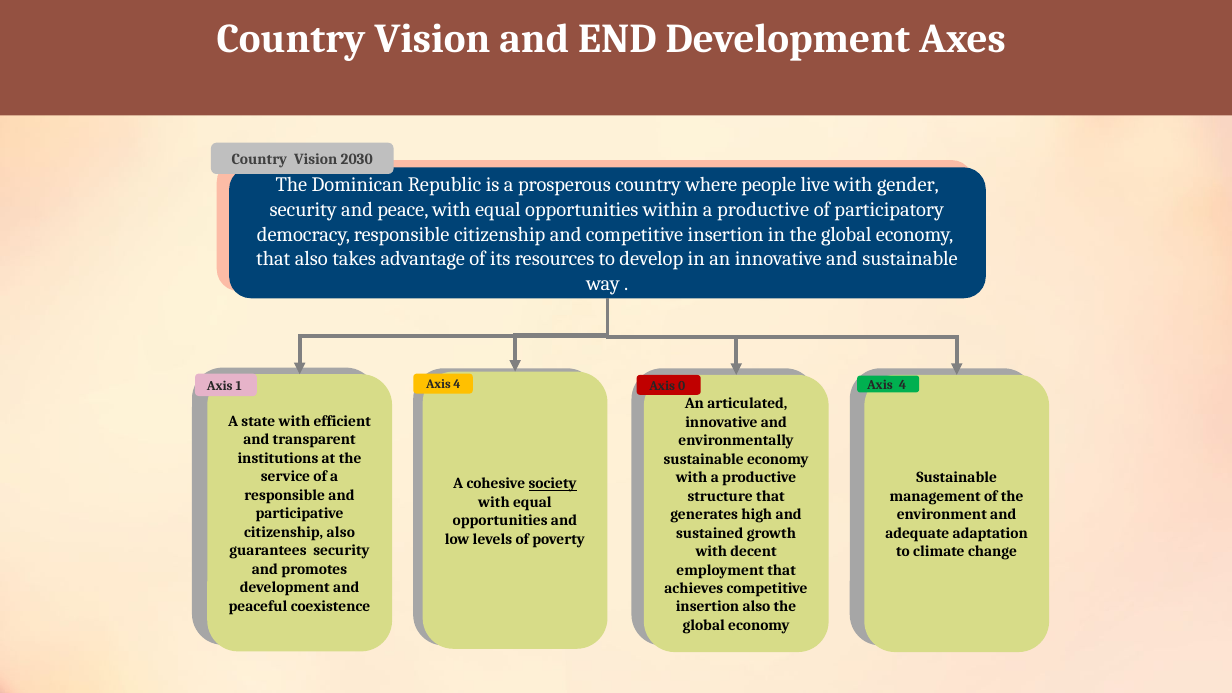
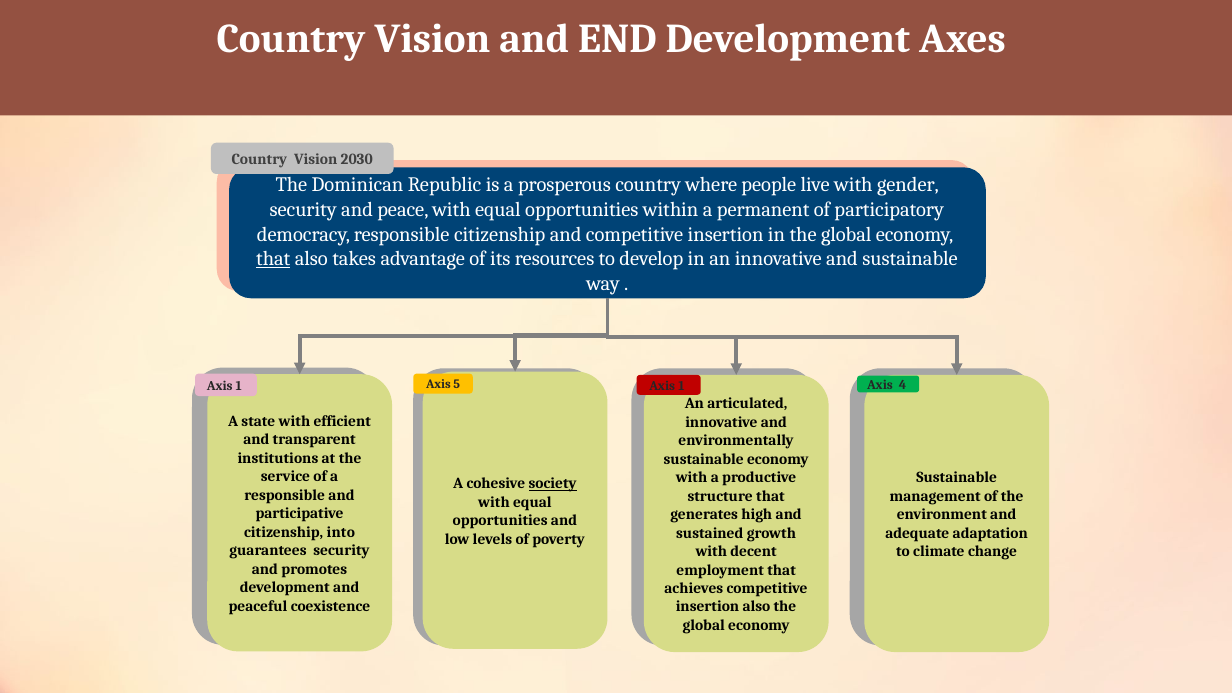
within a productive: productive -> permanent (763, 210)
that underline: none -> present (273, 259)
1 Axis 4: 4 -> 5 (457, 384)
0: 0 -> 1 (681, 386)
citizenship also: also -> into (341, 532)
